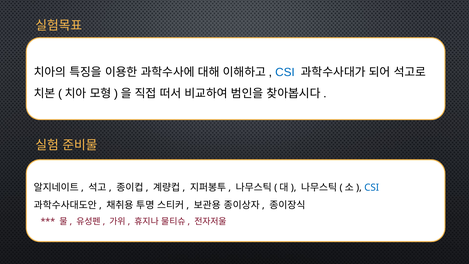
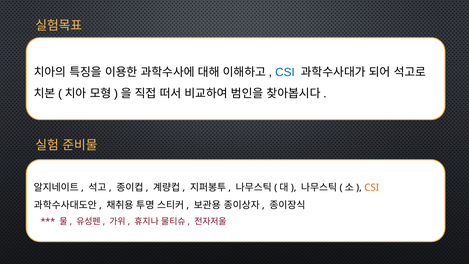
CSI colour: blue -> orange (372, 187)
